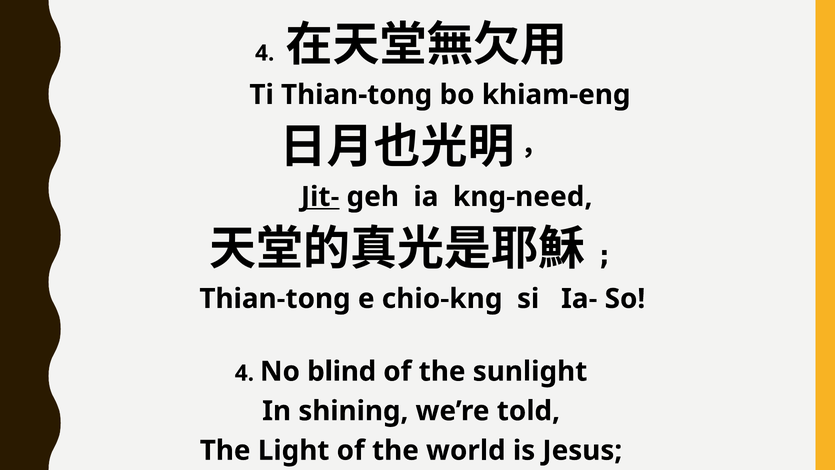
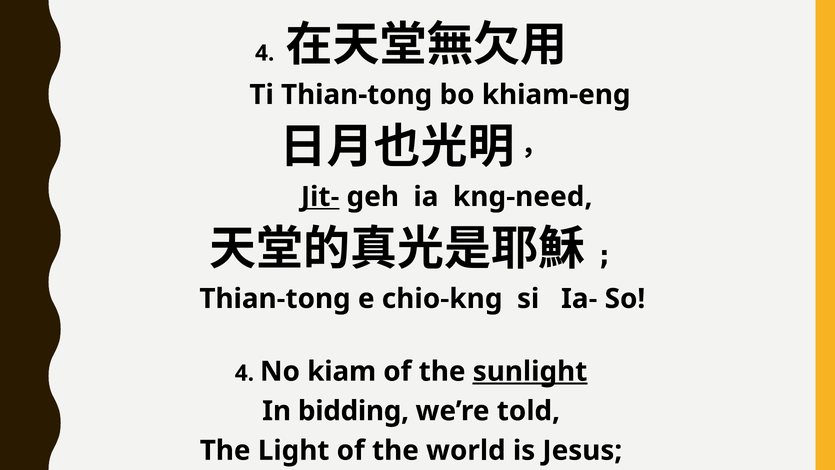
blind: blind -> kiam (342, 371)
sunlight underline: none -> present (530, 371)
shining: shining -> bidding (353, 411)
